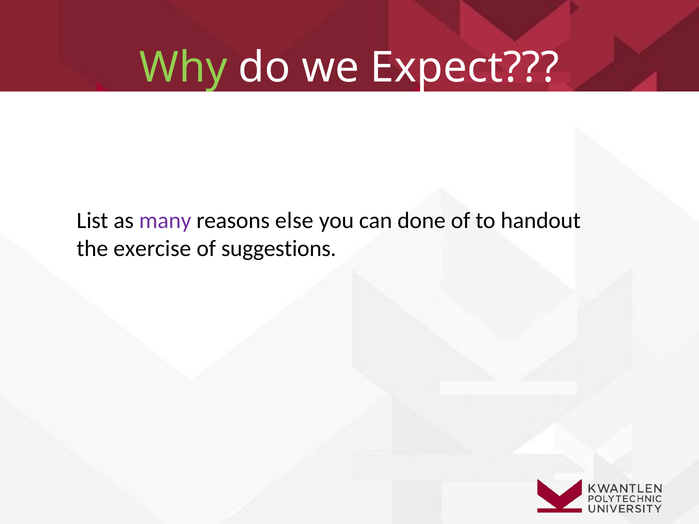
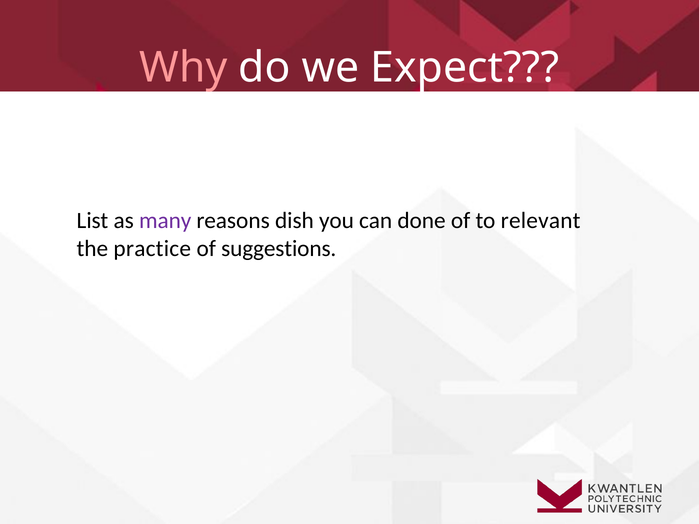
Why colour: light green -> pink (183, 68)
else: else -> dish (294, 221)
handout: handout -> relevant (541, 221)
exercise: exercise -> practice (152, 249)
